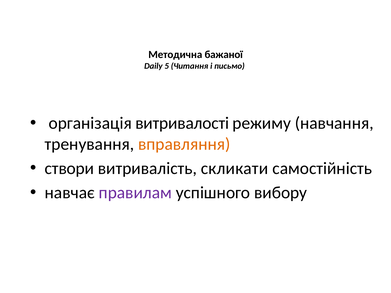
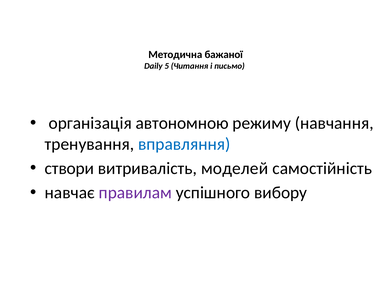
витривалості: витривалості -> автономною (182, 123)
вправляння colour: orange -> blue (184, 144)
скликати: скликати -> моделей (235, 169)
